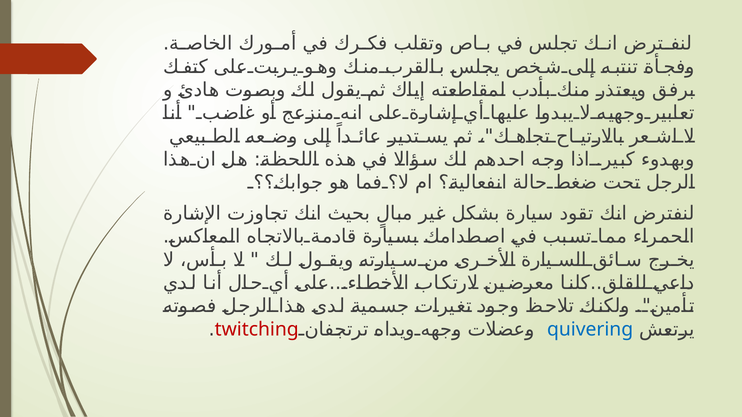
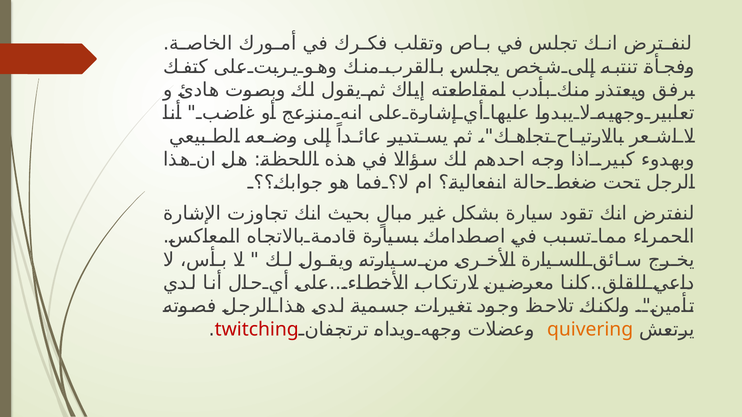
quivering colour: blue -> orange (590, 329)
